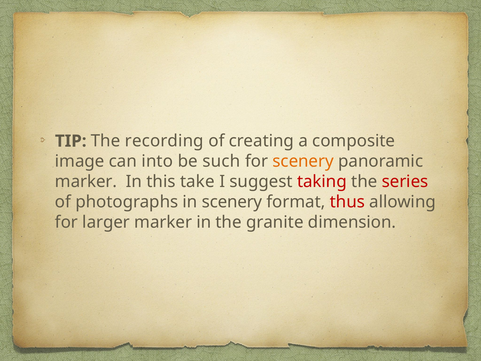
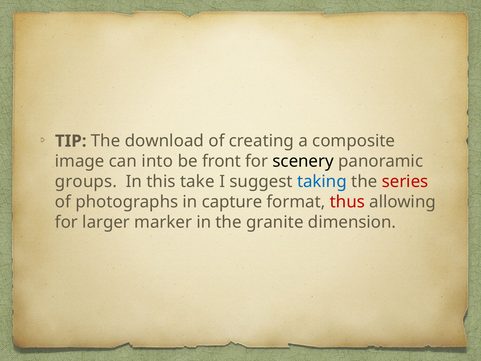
recording: recording -> download (164, 141)
such: such -> front (222, 161)
scenery colour: orange -> black (303, 161)
marker: marker -> groups (86, 182)
taking colour: red -> blue (322, 182)
in scenery: scenery -> capture (232, 202)
